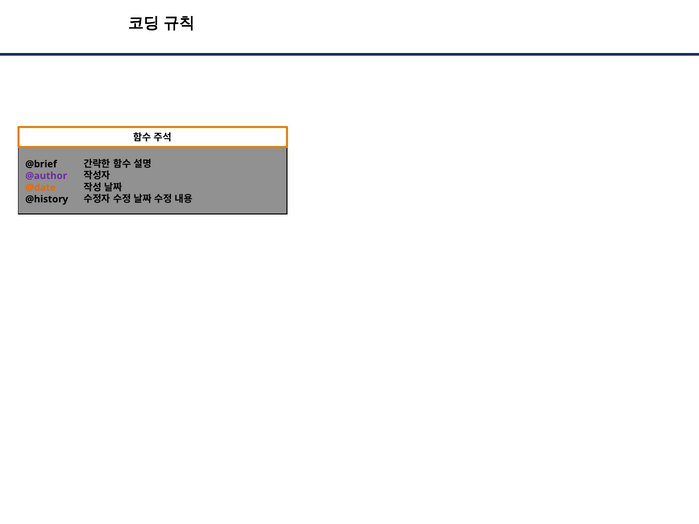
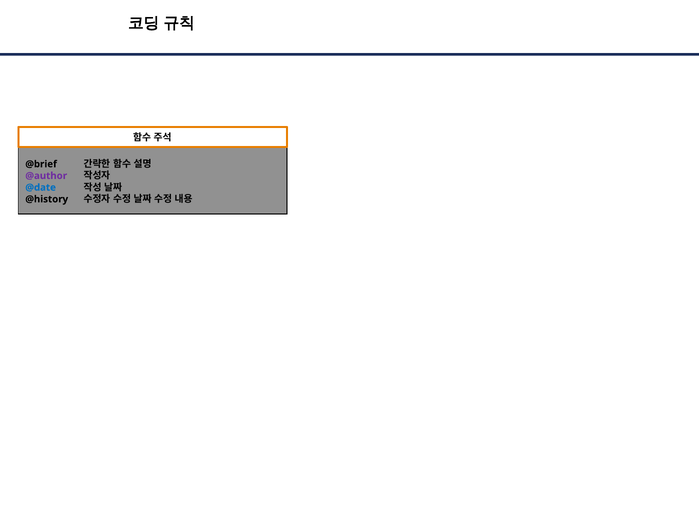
@date colour: orange -> blue (41, 188)
